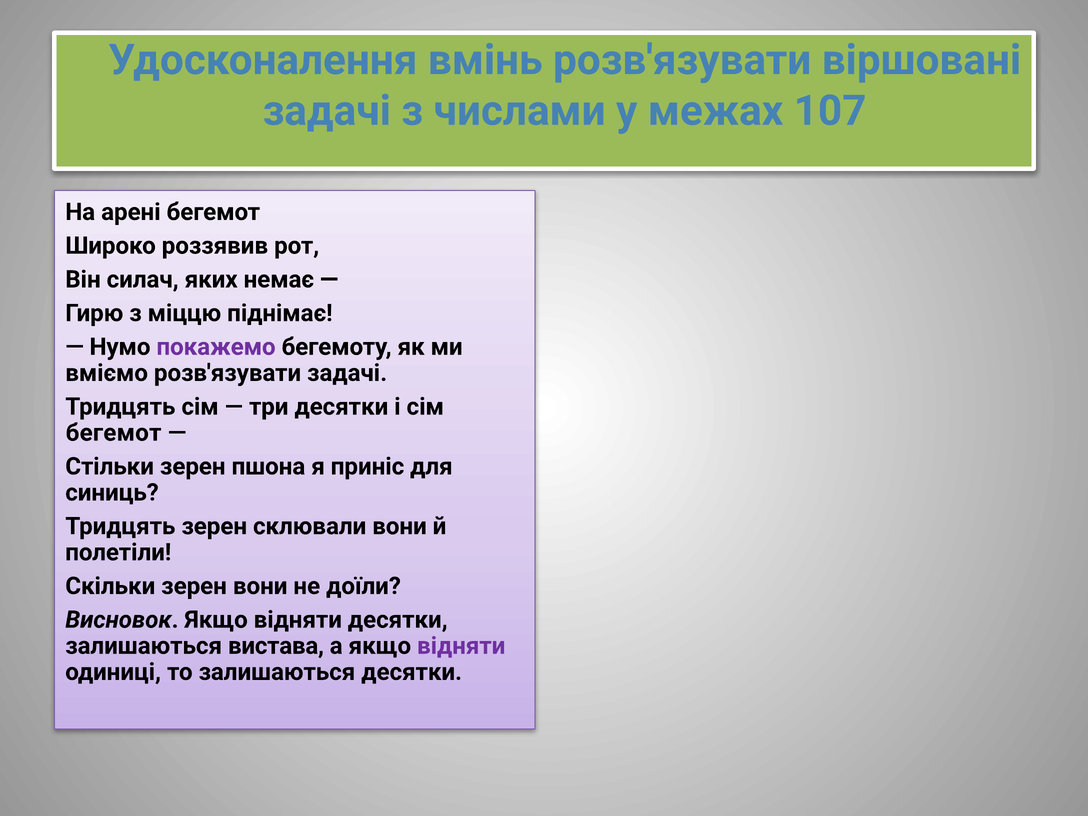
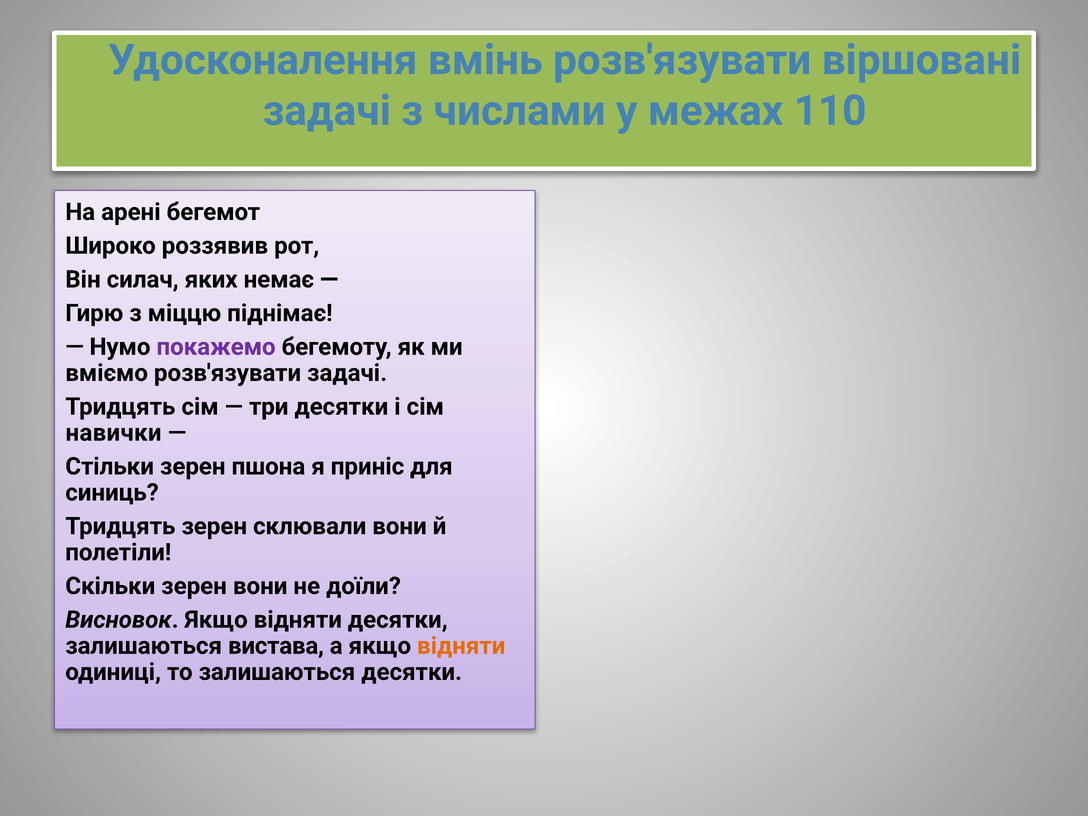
107: 107 -> 110 (830, 111)
бегемот: бегемот -> навички (114, 433)
відняти colour: purple -> orange (461, 646)
